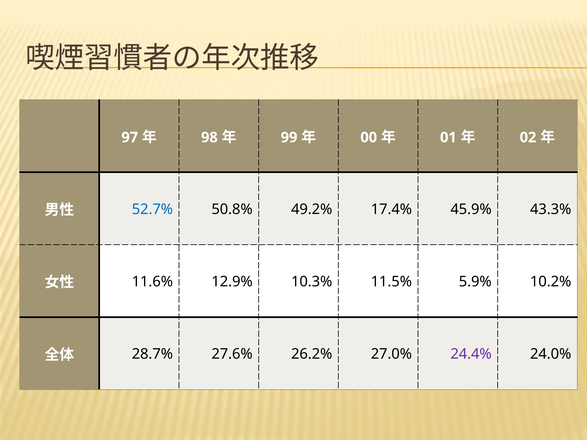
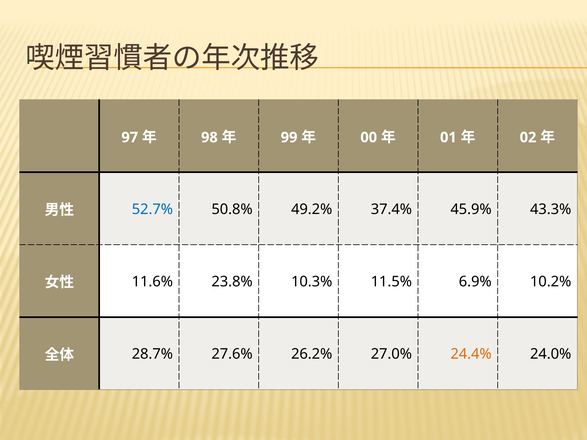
17.4%: 17.4% -> 37.4% (391, 209)
12.9%: 12.9% -> 23.8% (232, 282)
5.9%: 5.9% -> 6.9% (475, 282)
24.4% colour: purple -> orange (471, 354)
